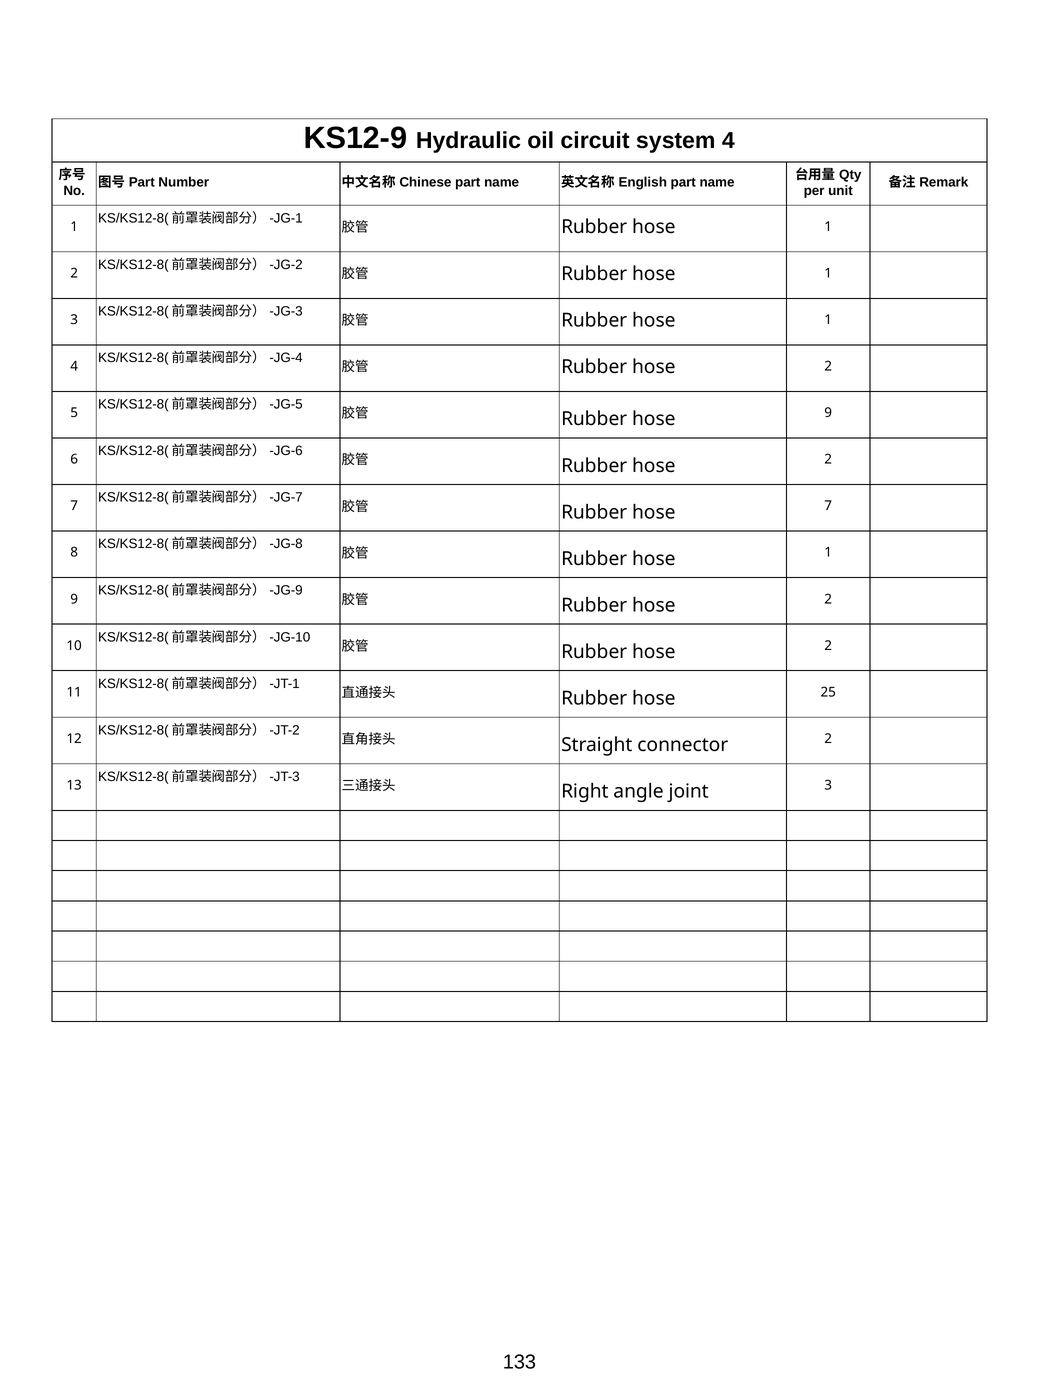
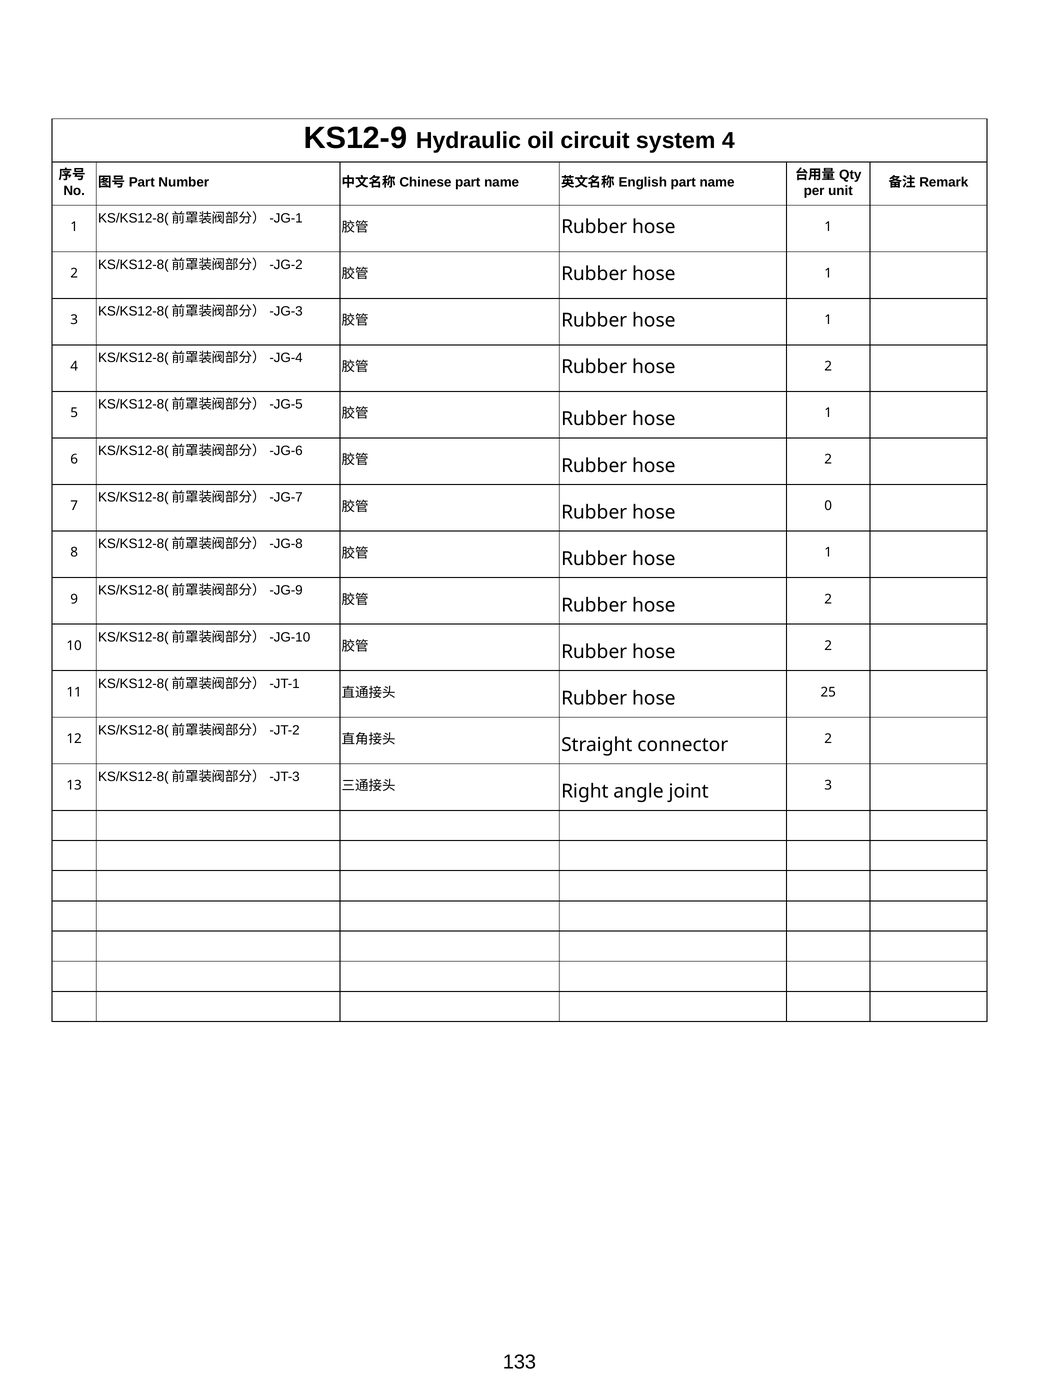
9: 9 -> 1 (828, 413)
hose 7: 7 -> 0 (828, 506)
